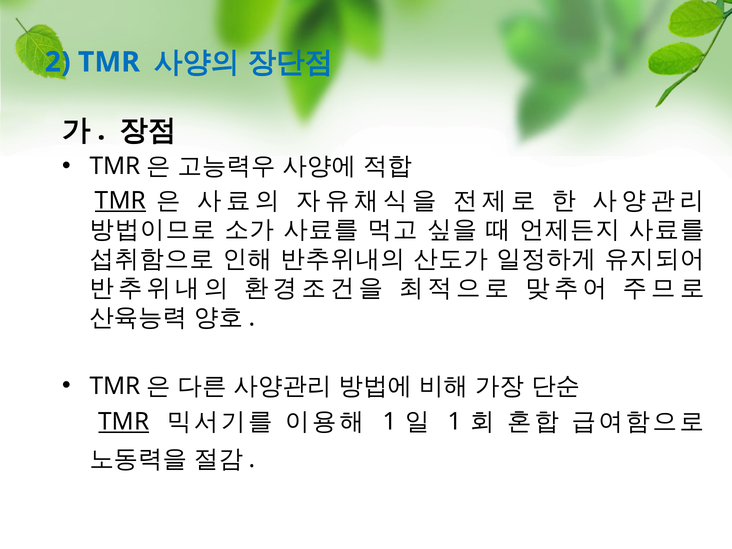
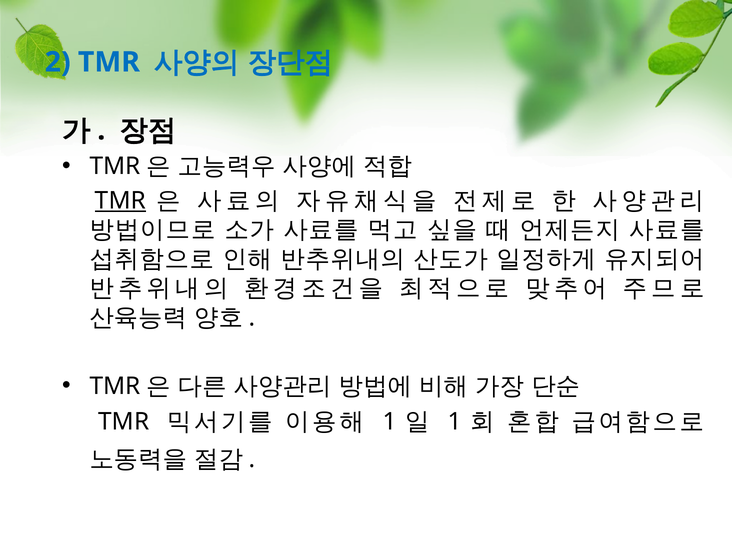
TMR underline: present -> none (124, 422)
